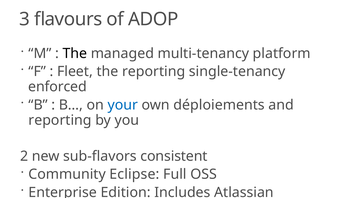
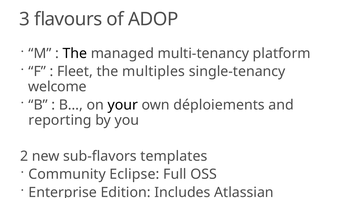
the reporting: reporting -> multiples (154, 72)
enforced: enforced -> welcome (57, 87)
your colour: blue -> black (123, 105)
consistent: consistent -> templates (174, 157)
